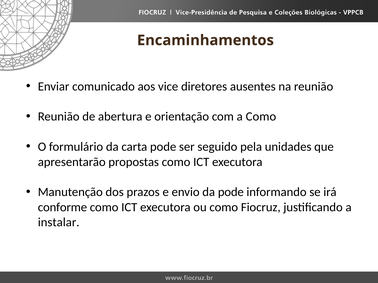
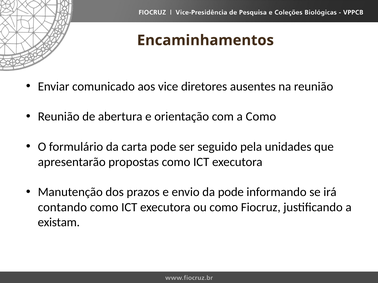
conforme: conforme -> contando (62, 208)
instalar: instalar -> existam (59, 223)
